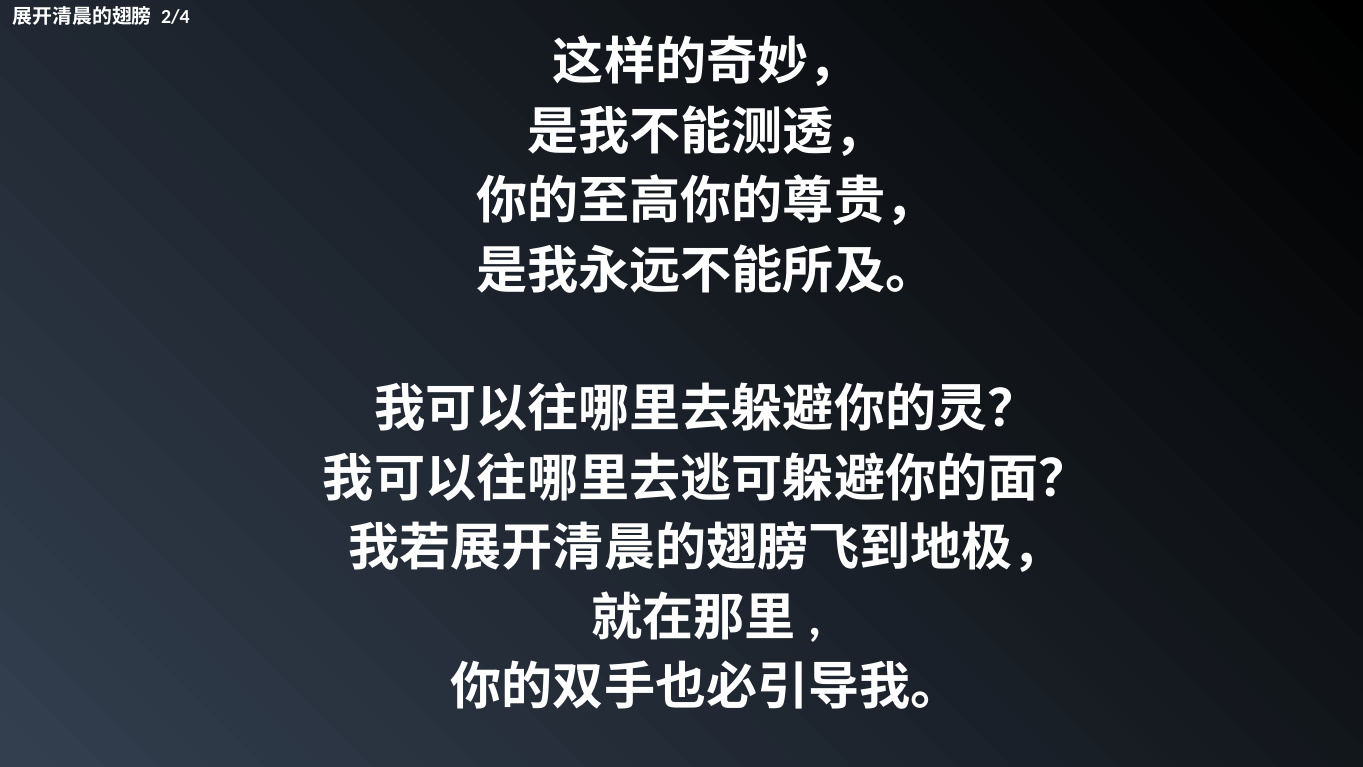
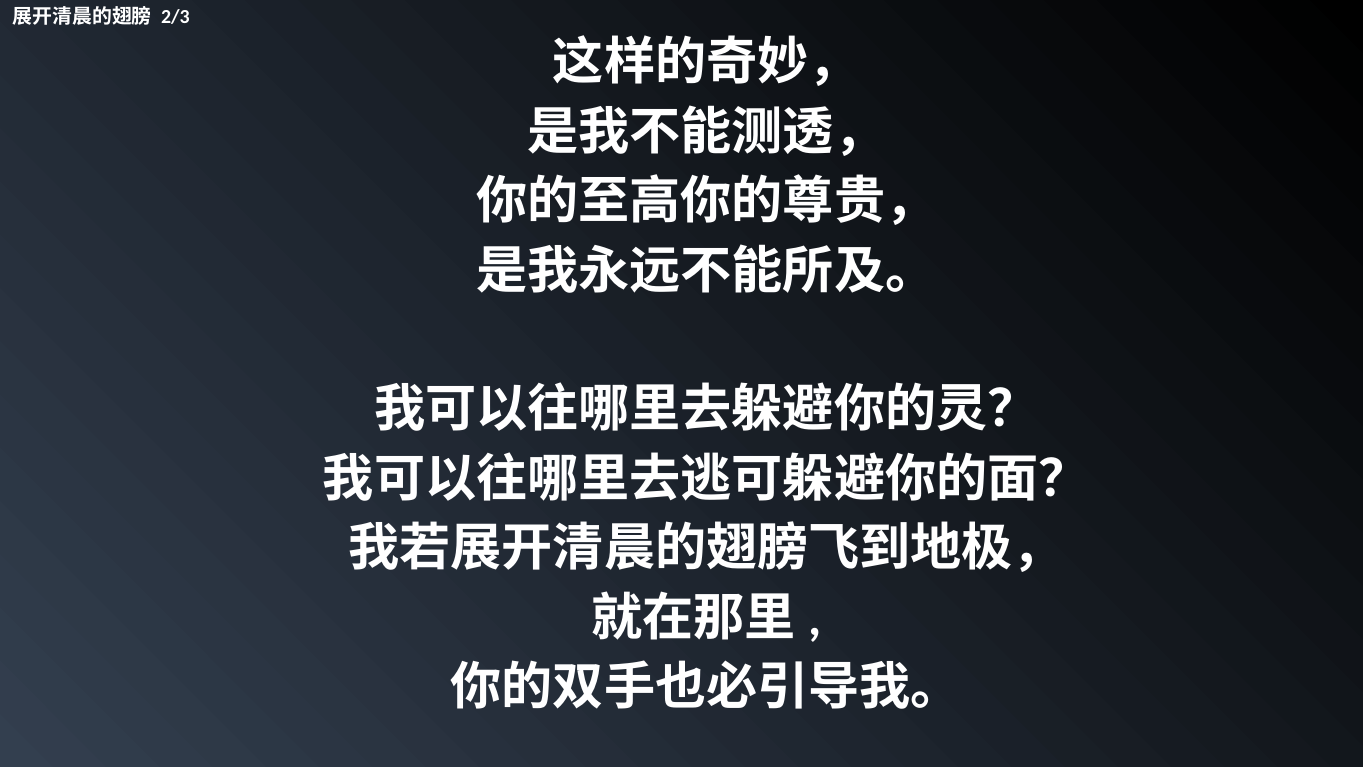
2/4: 2/4 -> 2/3 (175, 17)
